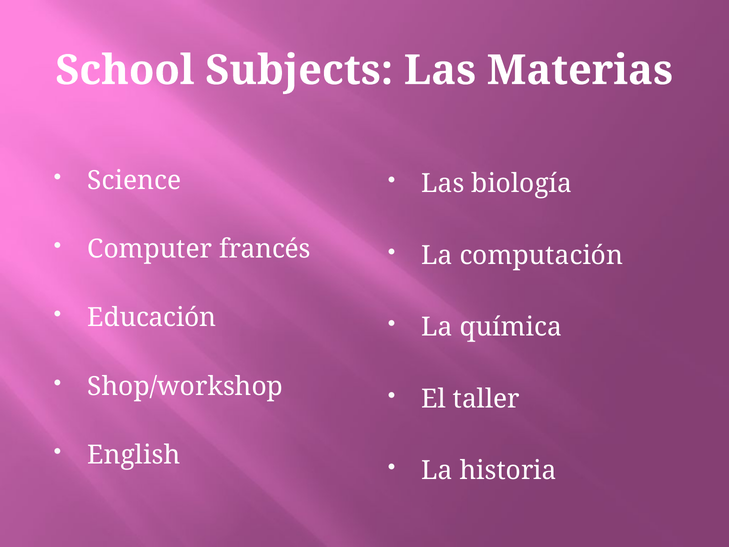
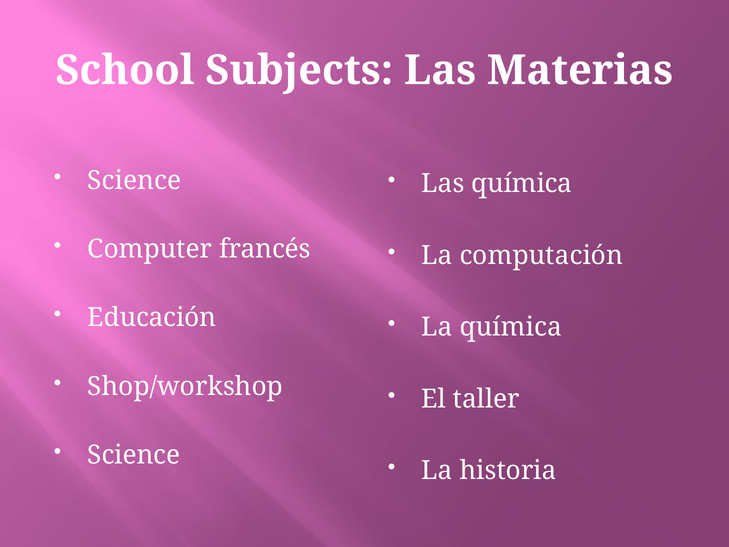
Las biología: biología -> química (522, 184)
English: English -> Science (134, 455)
